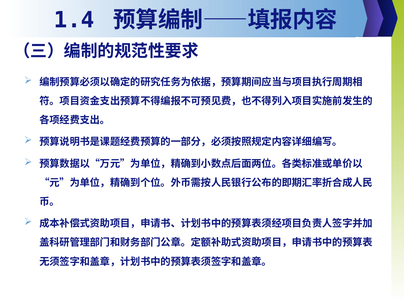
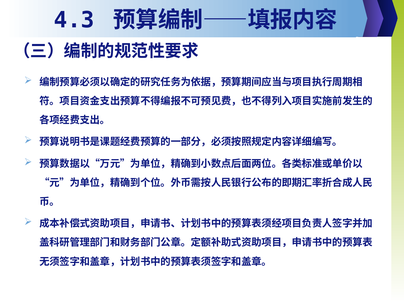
1.4: 1.4 -> 4.3 (74, 20)
